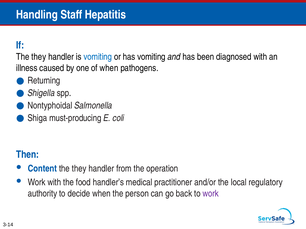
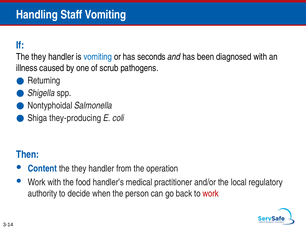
Staff Hepatitis: Hepatitis -> Vomiting (105, 15)
has vomiting: vomiting -> seconds (151, 57)
of when: when -> scrub (109, 68)
must-producing: must-producing -> they-producing (75, 118)
work colour: purple -> red (211, 194)
